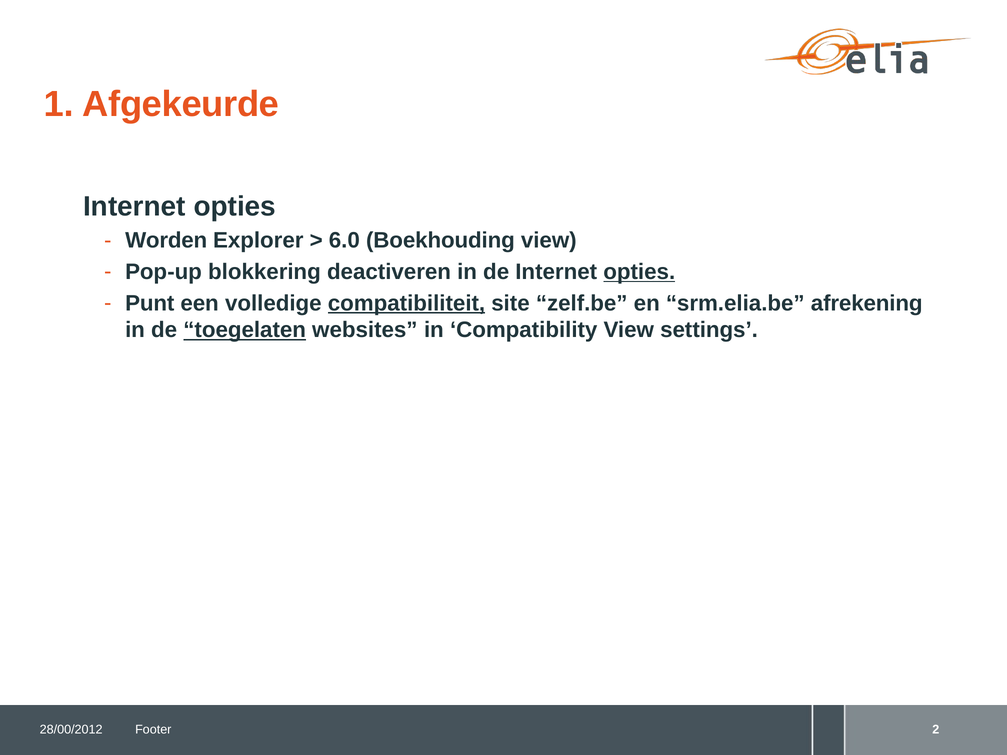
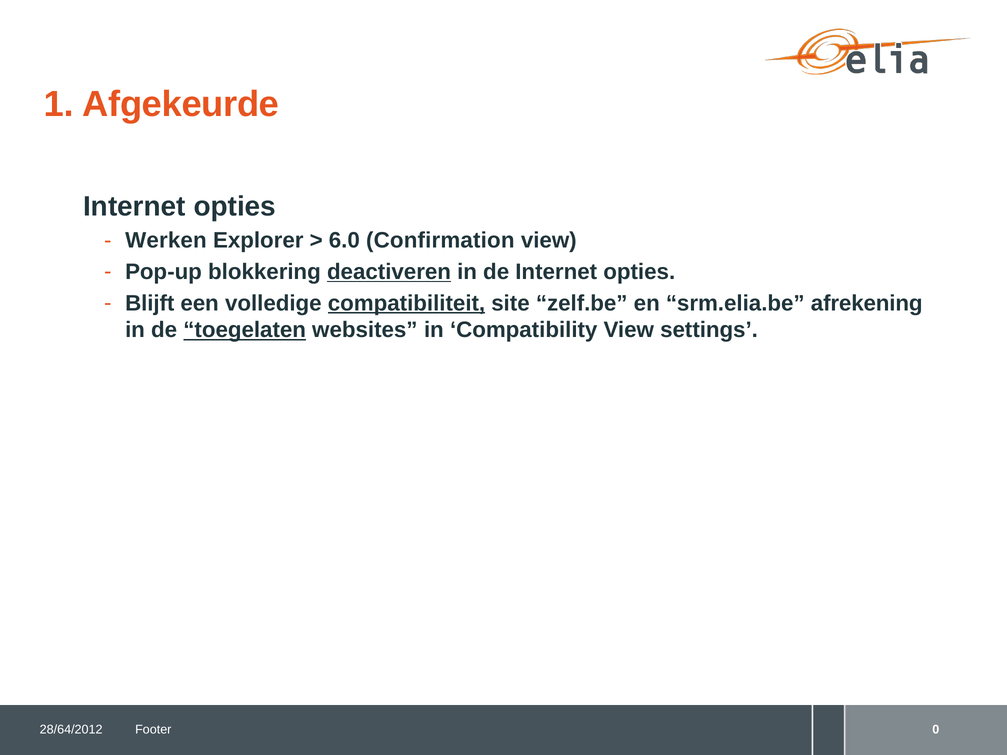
Worden: Worden -> Werken (166, 241)
Boekhouding: Boekhouding -> Confirmation (440, 241)
deactiveren underline: none -> present (389, 272)
opties underline: present -> none (639, 272)
Punt: Punt -> Blijft (150, 303)
28/00/2012: 28/00/2012 -> 28/64/2012 (71, 730)
2: 2 -> 0 (936, 730)
